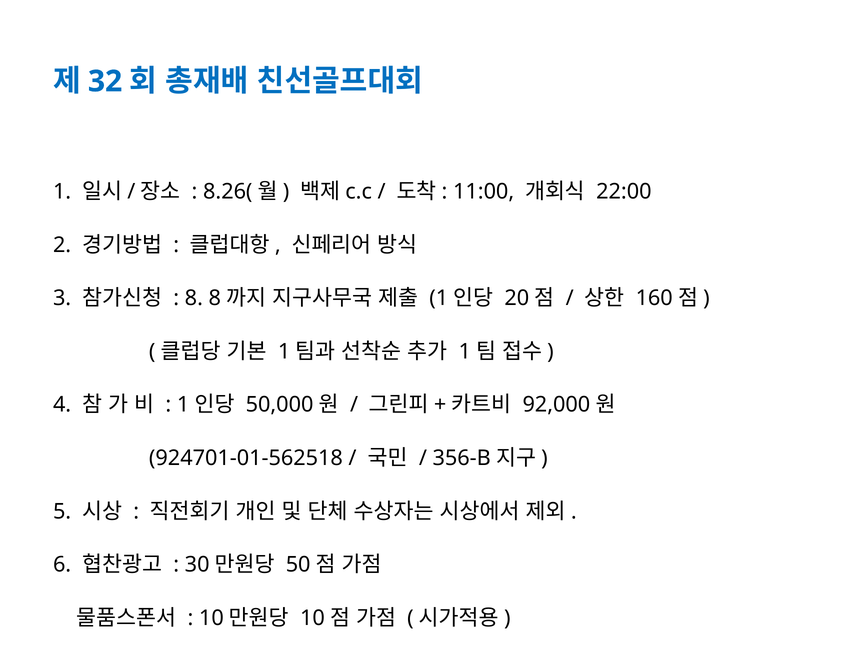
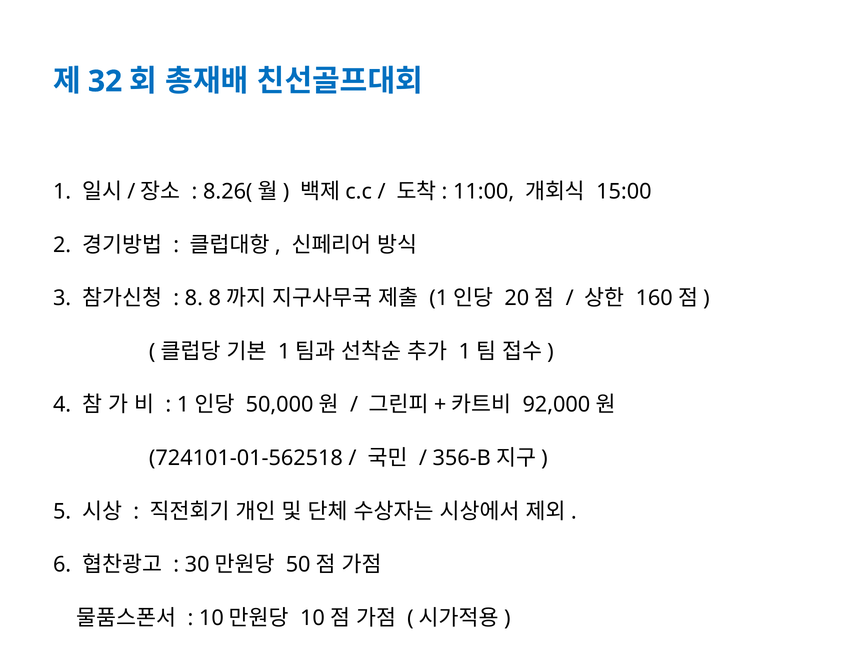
22:00: 22:00 -> 15:00 (624, 192)
924701-01-562518: 924701-01-562518 -> 724101-01-562518 (246, 458)
